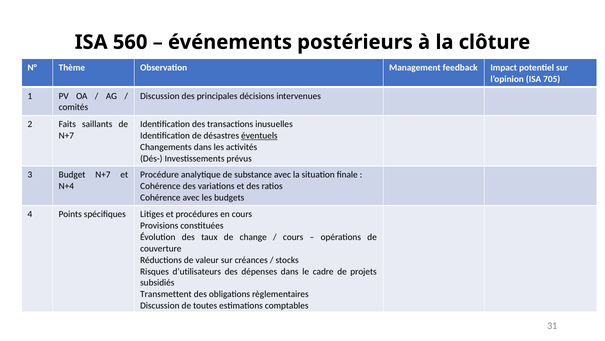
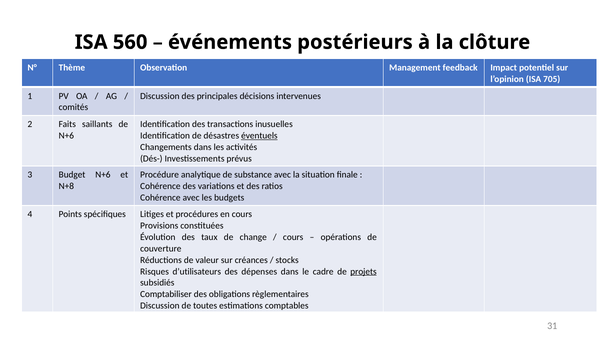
N+7: N+7 -> N+6 (66, 135)
Budget N+7: N+7 -> N+6 (103, 175)
N+4: N+4 -> N+8 (66, 186)
projets underline: none -> present (364, 271)
Transmettent: Transmettent -> Comptabiliser (166, 294)
